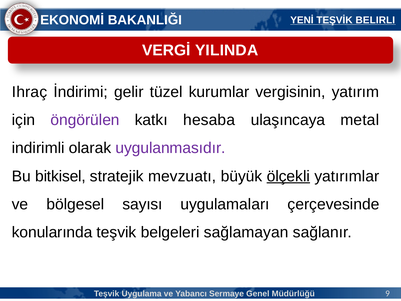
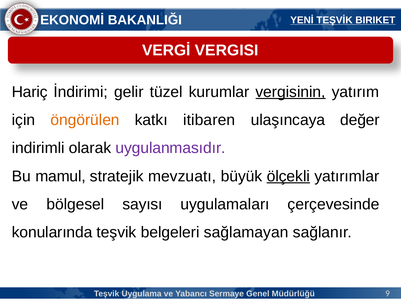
BELIRLI: BELIRLI -> BIRIKET (375, 20)
YILINDA: YILINDA -> VERGISI (227, 50)
Ihraç: Ihraç -> Hariç (30, 92)
vergisinin underline: none -> present (291, 92)
öngörülen colour: purple -> orange (85, 120)
hesaba: hesaba -> itibaren (209, 120)
metal: metal -> değer (360, 120)
bitkisel: bitkisel -> mamul (61, 176)
